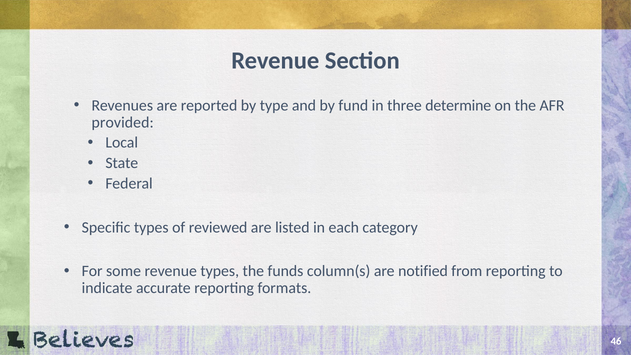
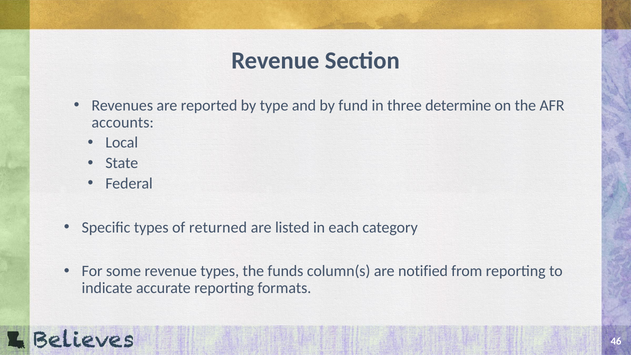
provided: provided -> accounts (123, 122)
reviewed: reviewed -> returned (218, 227)
